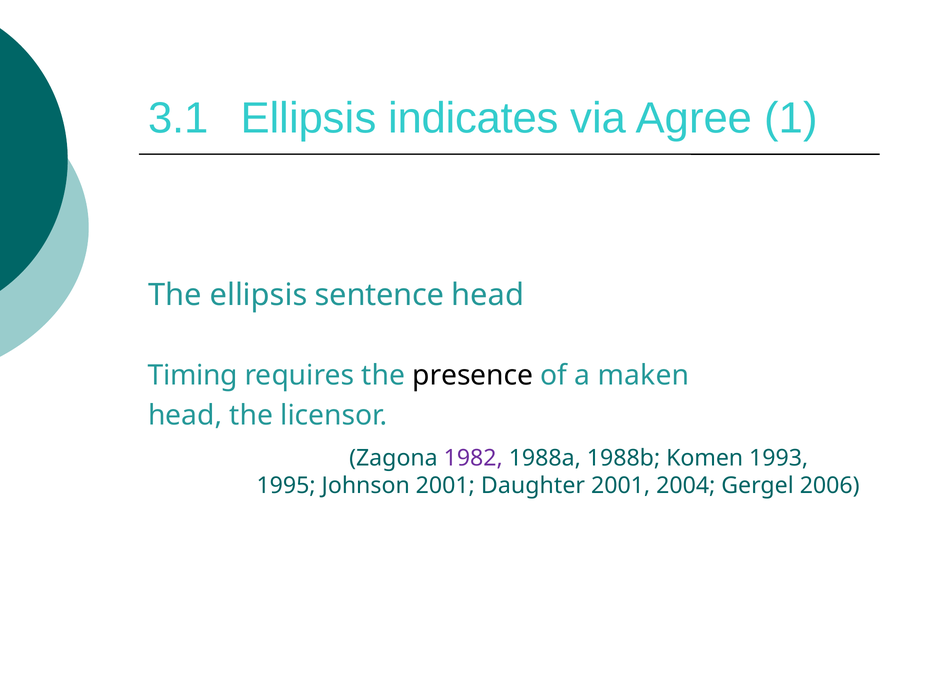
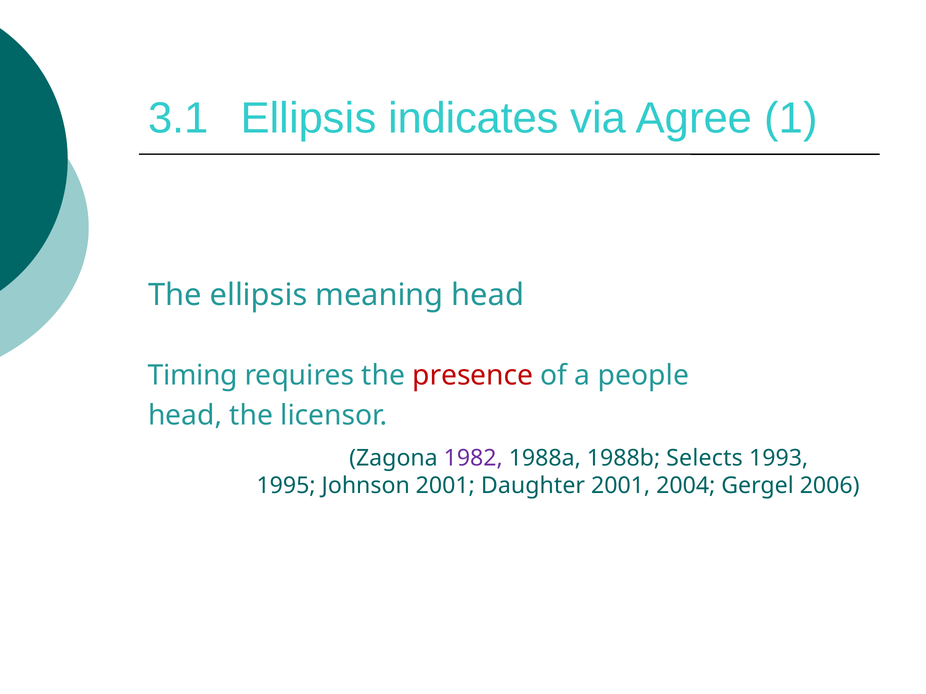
sentence: sentence -> meaning (379, 295)
presence colour: black -> red (473, 376)
maken: maken -> people (643, 376)
Komen: Komen -> Selects (705, 458)
